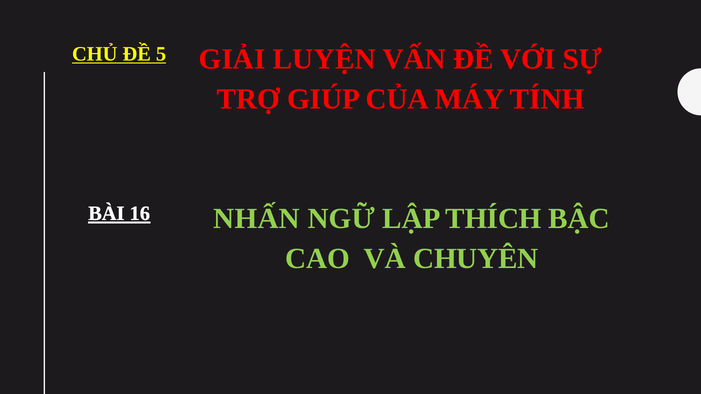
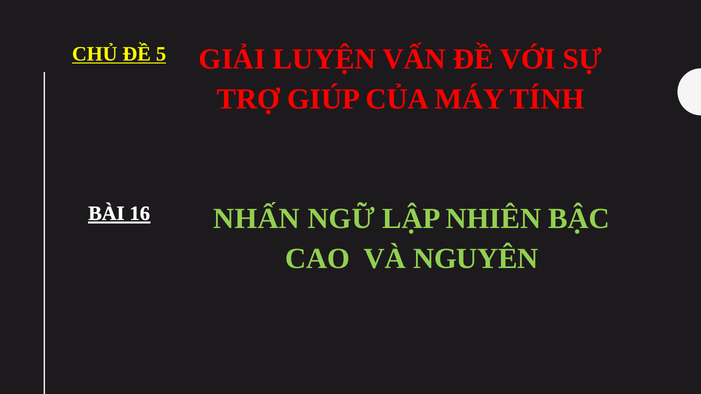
THÍCH: THÍCH -> NHIÊN (493, 219)
CHUYÊN: CHUYÊN -> NGUYÊN (476, 259)
